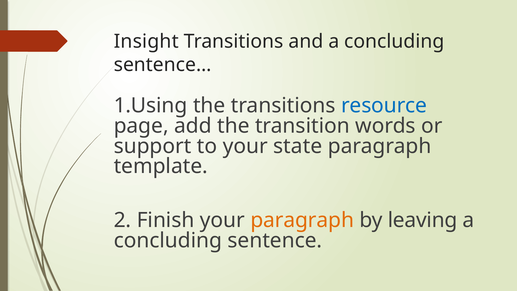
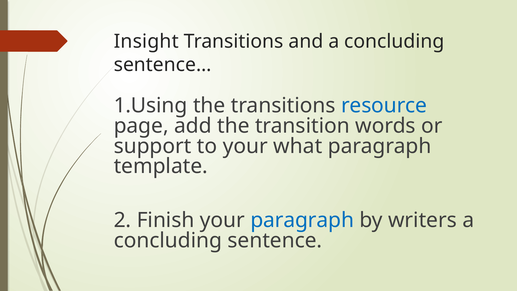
state: state -> what (298, 146)
paragraph colour: orange -> blue (302, 220)
leaving: leaving -> writers (422, 220)
